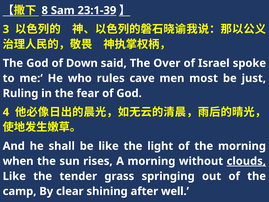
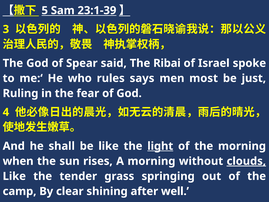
8: 8 -> 5 (45, 10)
Down: Down -> Spear (82, 63)
Over: Over -> Ribai (167, 63)
cave: cave -> says (142, 78)
light underline: none -> present (160, 146)
